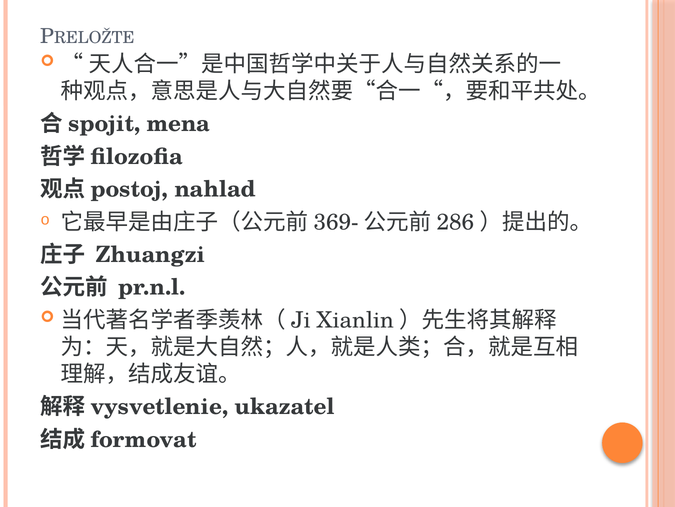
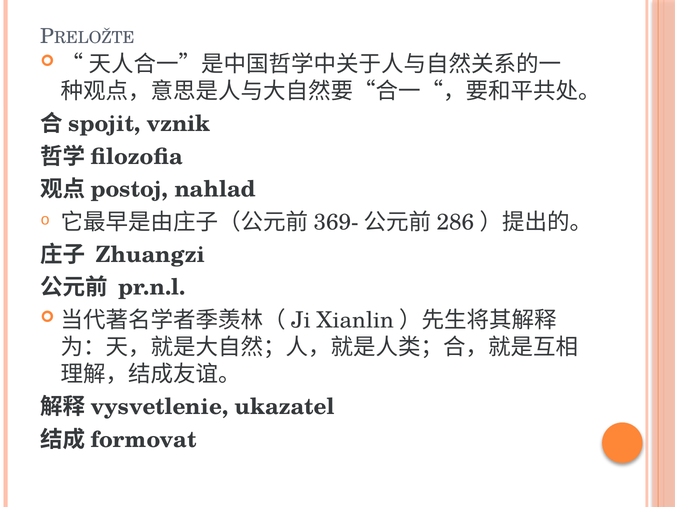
mena: mena -> vznik (179, 124)
